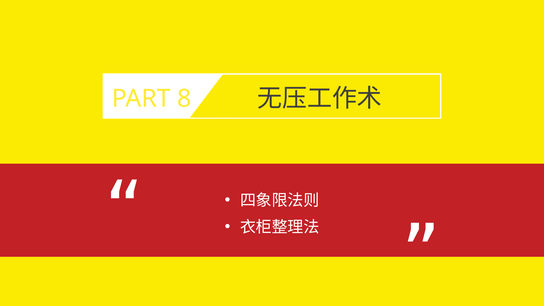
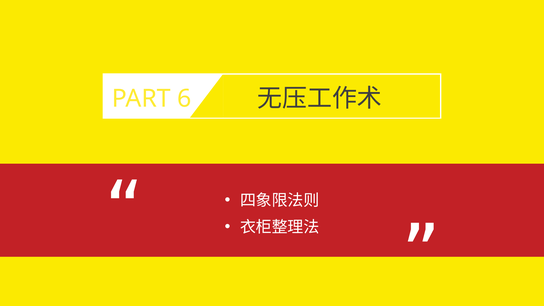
8: 8 -> 6 (184, 98)
